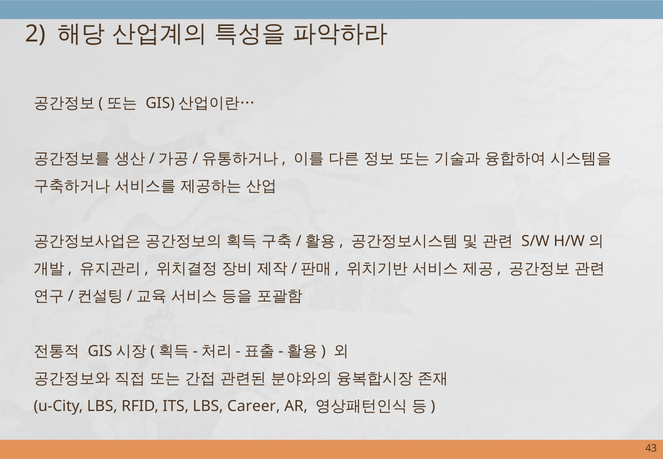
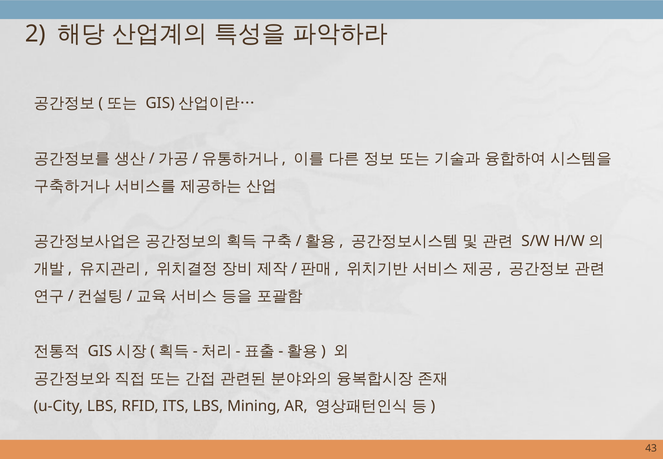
Career: Career -> Mining (254, 406)
